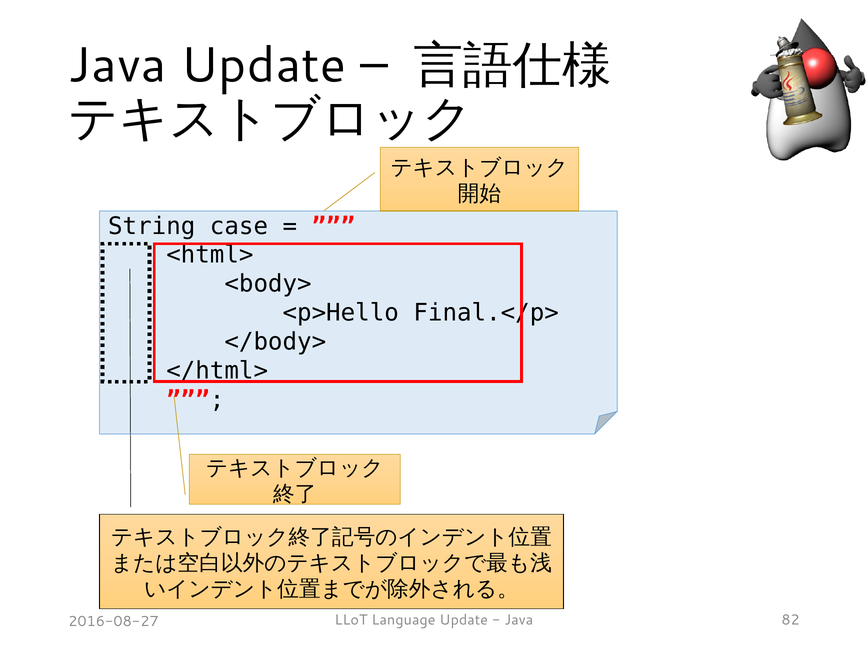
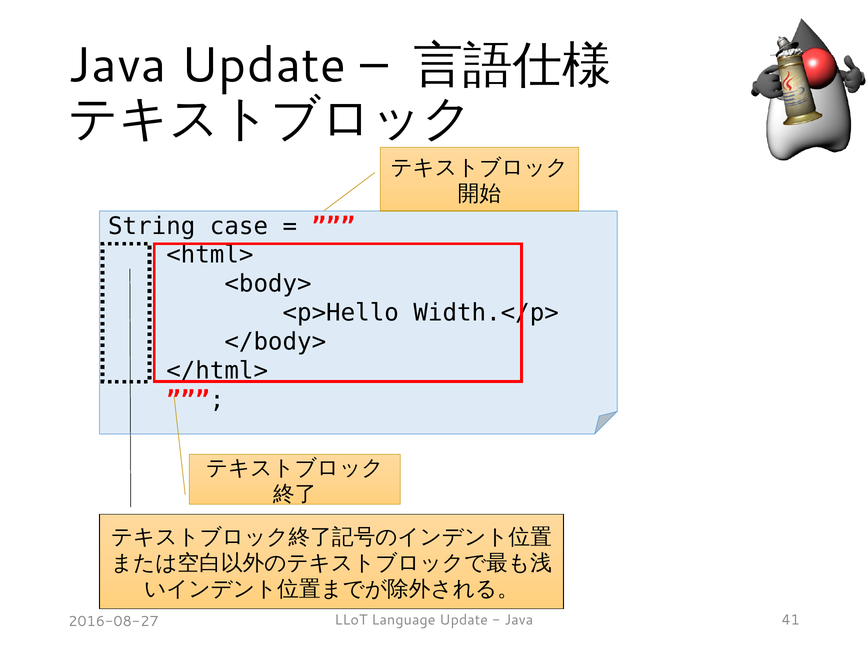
Final.</p>: Final.</p> -> Width.</p> (486, 313)
82: 82 -> 41 (791, 620)
